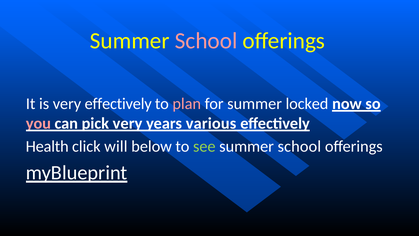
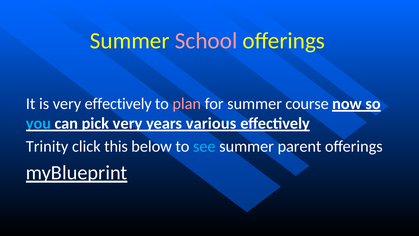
locked: locked -> course (307, 104)
you colour: pink -> light blue (38, 123)
Health: Health -> Trinity (47, 146)
will: will -> this (116, 146)
see colour: light green -> light blue (204, 146)
school: school -> parent (299, 146)
